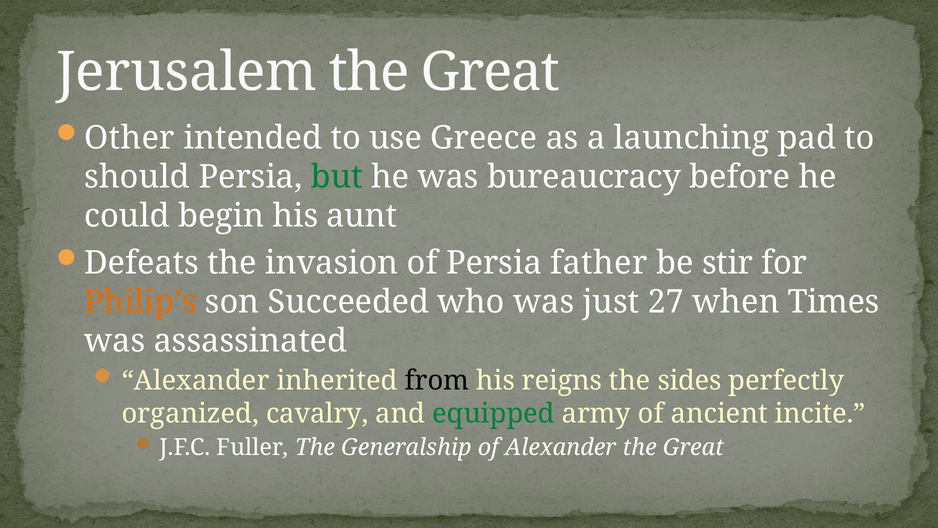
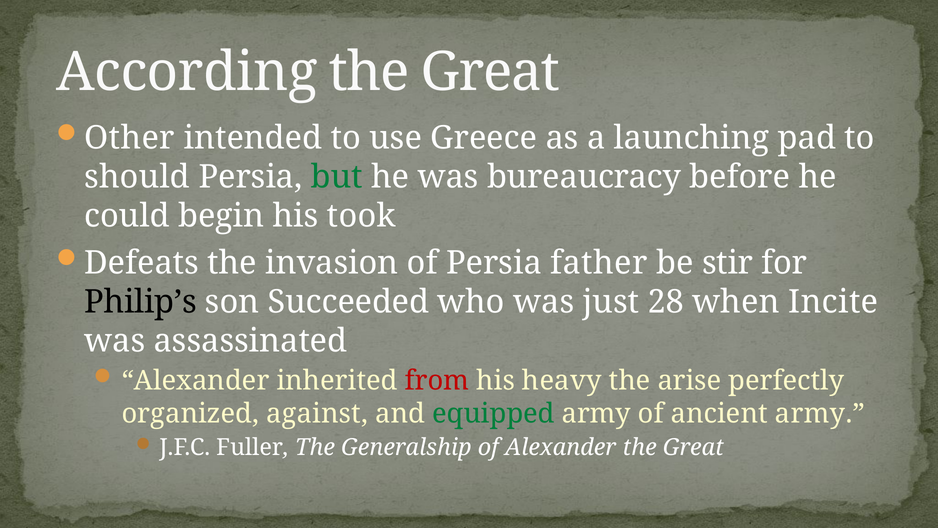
Jerusalem: Jerusalem -> According (187, 72)
aunt: aunt -> took (361, 216)
Philip’s colour: orange -> black (140, 302)
27: 27 -> 28 (666, 302)
Times: Times -> Incite (833, 302)
from colour: black -> red (437, 380)
reigns: reigns -> heavy (562, 380)
sides: sides -> arise (689, 380)
cavalry: cavalry -> against (317, 413)
ancient incite: incite -> army (820, 413)
